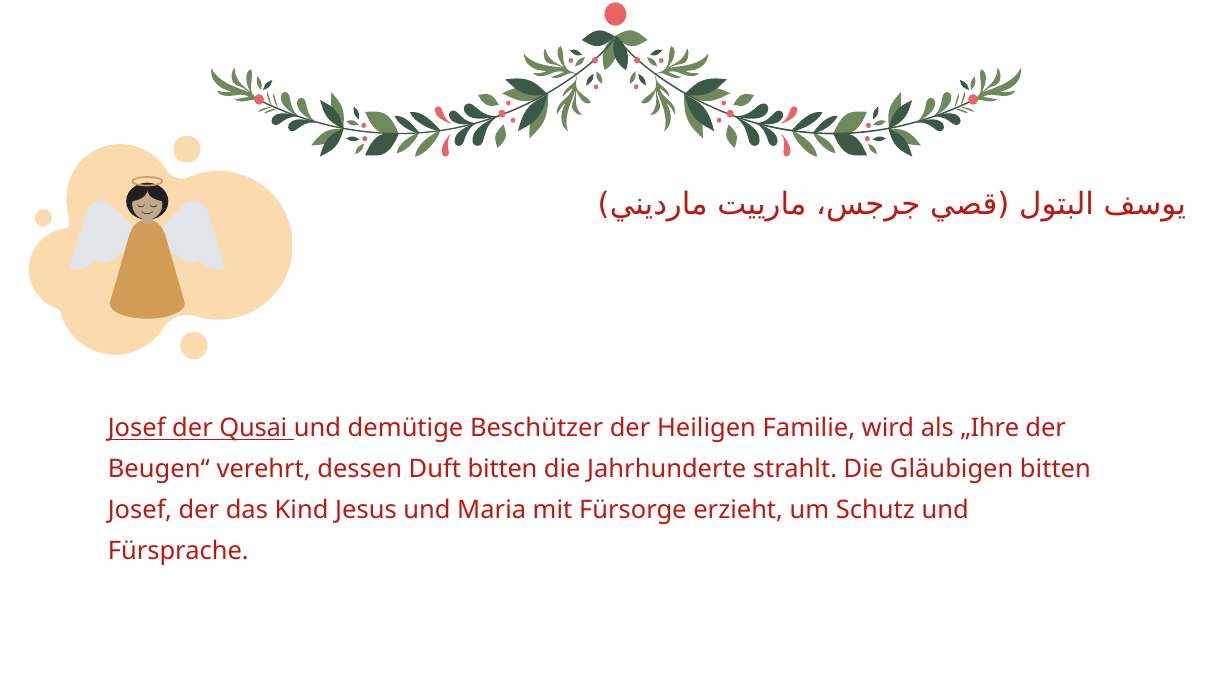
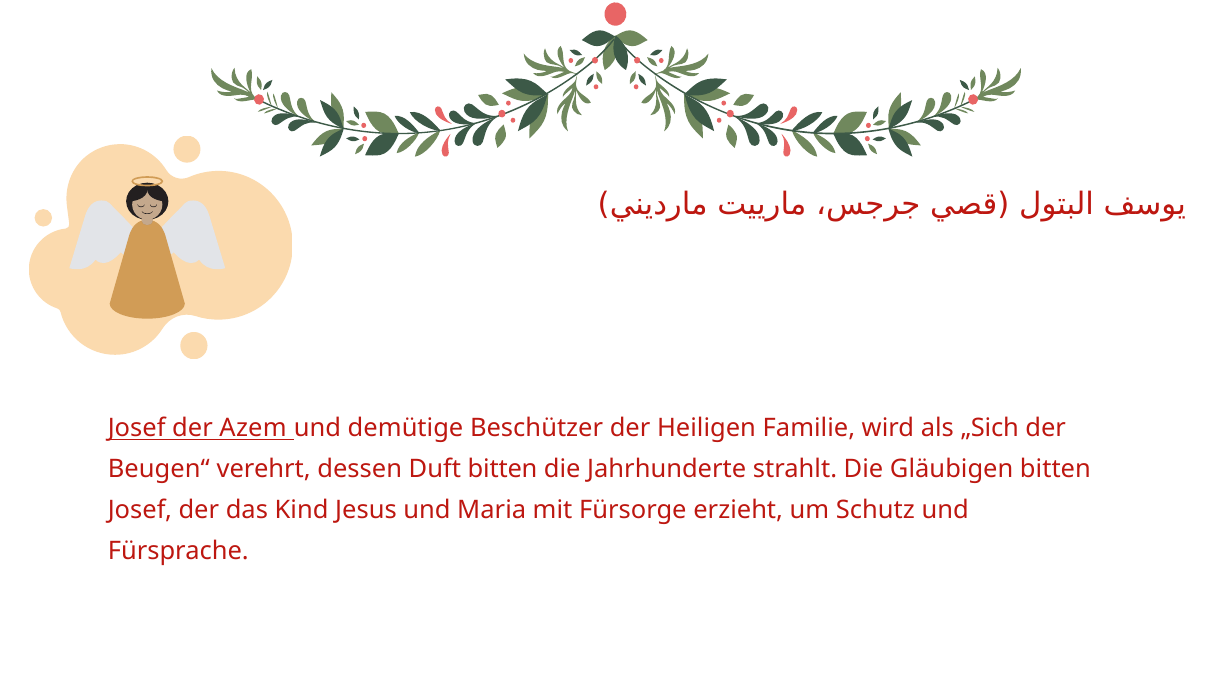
Qusai: Qusai -> Azem (253, 428)
„Ihre: „Ihre -> „Sich (990, 428)
